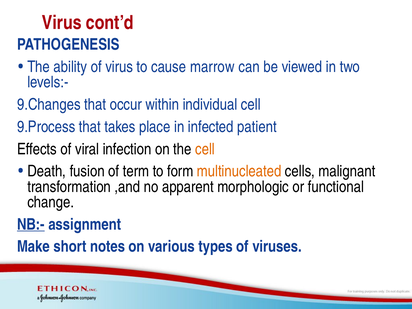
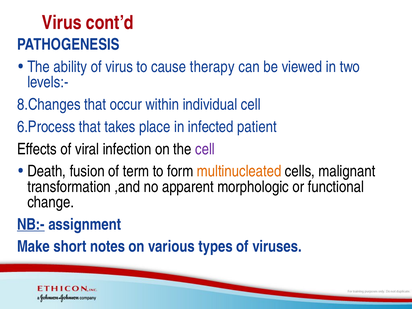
marrow: marrow -> therapy (212, 67)
9.Changes: 9.Changes -> 8.Changes (49, 105)
9.Process: 9.Process -> 6.Process (46, 127)
cell colour: orange -> purple (205, 149)
